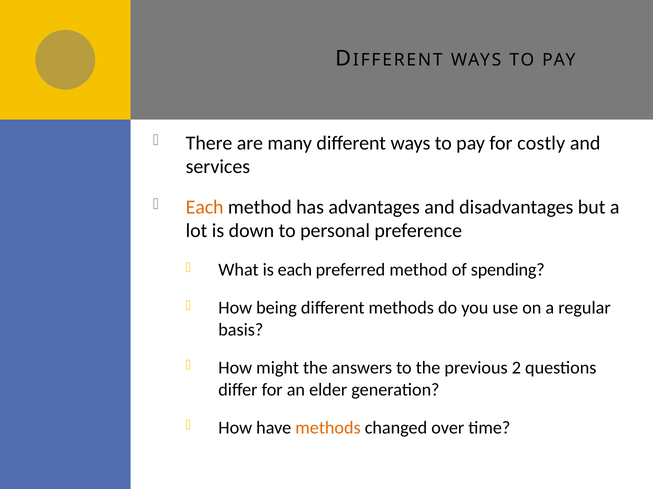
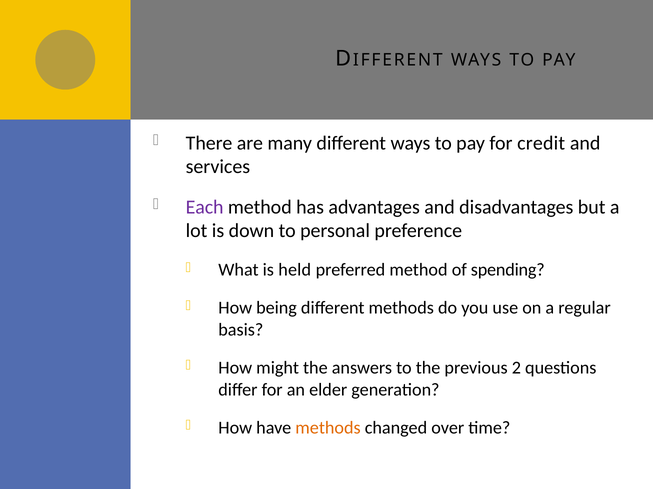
costly: costly -> credit (541, 143)
Each colour: orange -> purple (205, 207)
is each: each -> held (295, 270)
